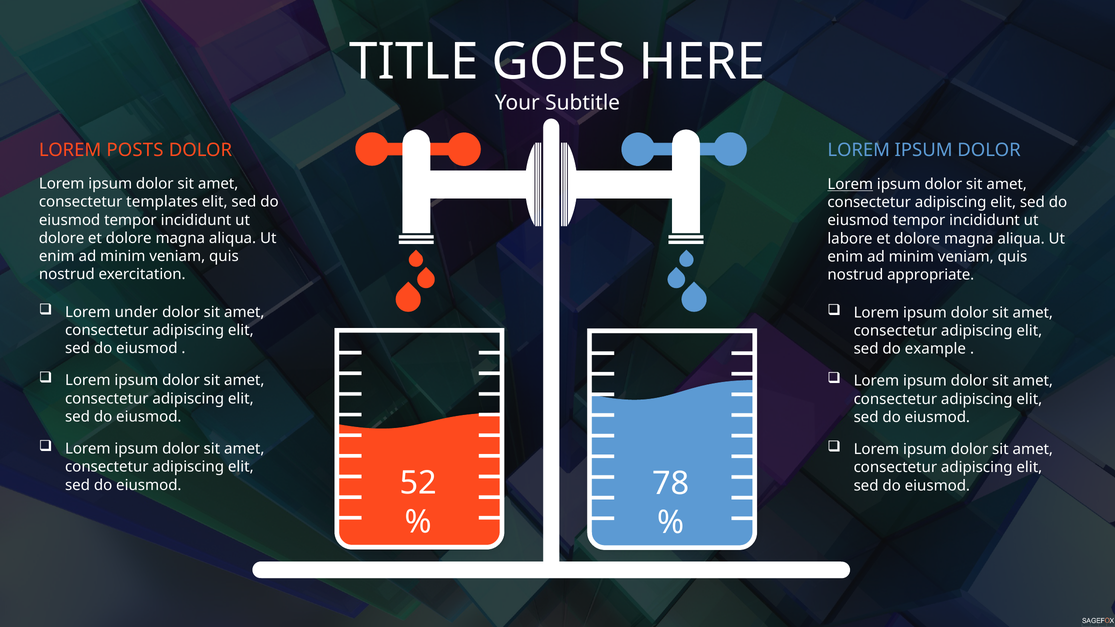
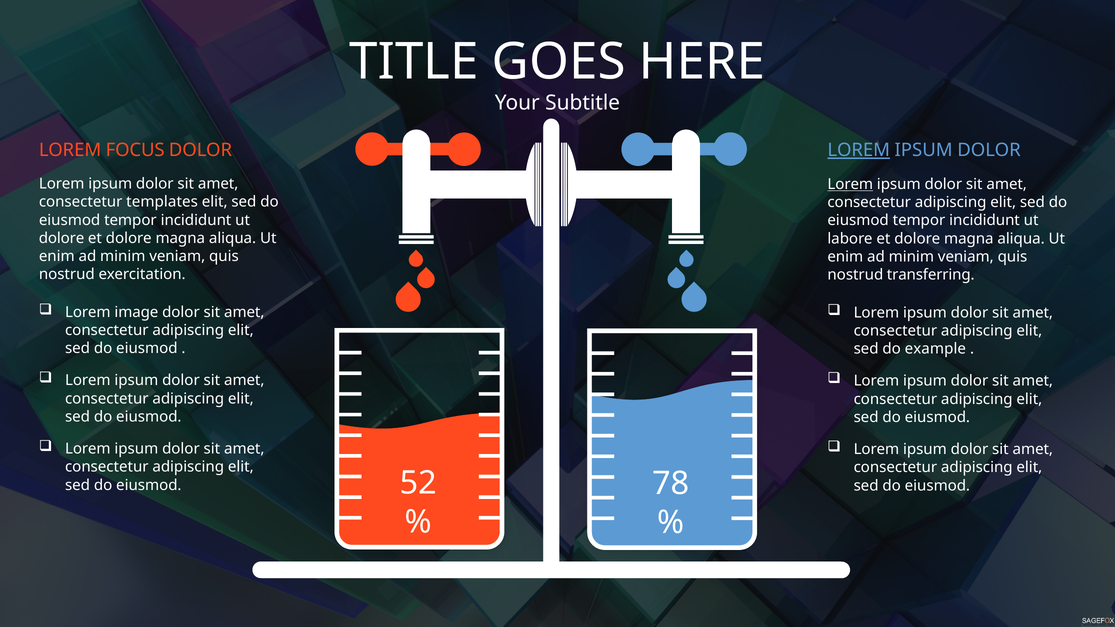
POSTS: POSTS -> FOCUS (135, 150)
LOREM underline: none -> present (859, 150)
appropriate: appropriate -> transferring (931, 275)
under: under -> image (136, 312)
